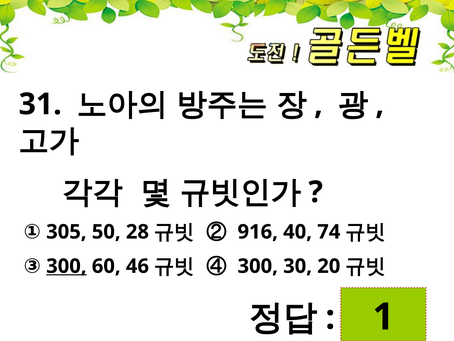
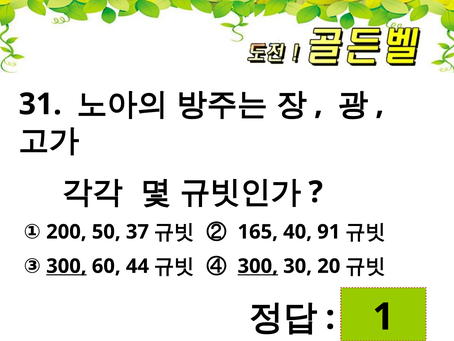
305: 305 -> 200 (66, 232)
28: 28 -> 37 (137, 232)
916: 916 -> 165 (258, 232)
74: 74 -> 91 (329, 232)
46: 46 -> 44 (137, 266)
300 underline: none -> present (258, 266)
